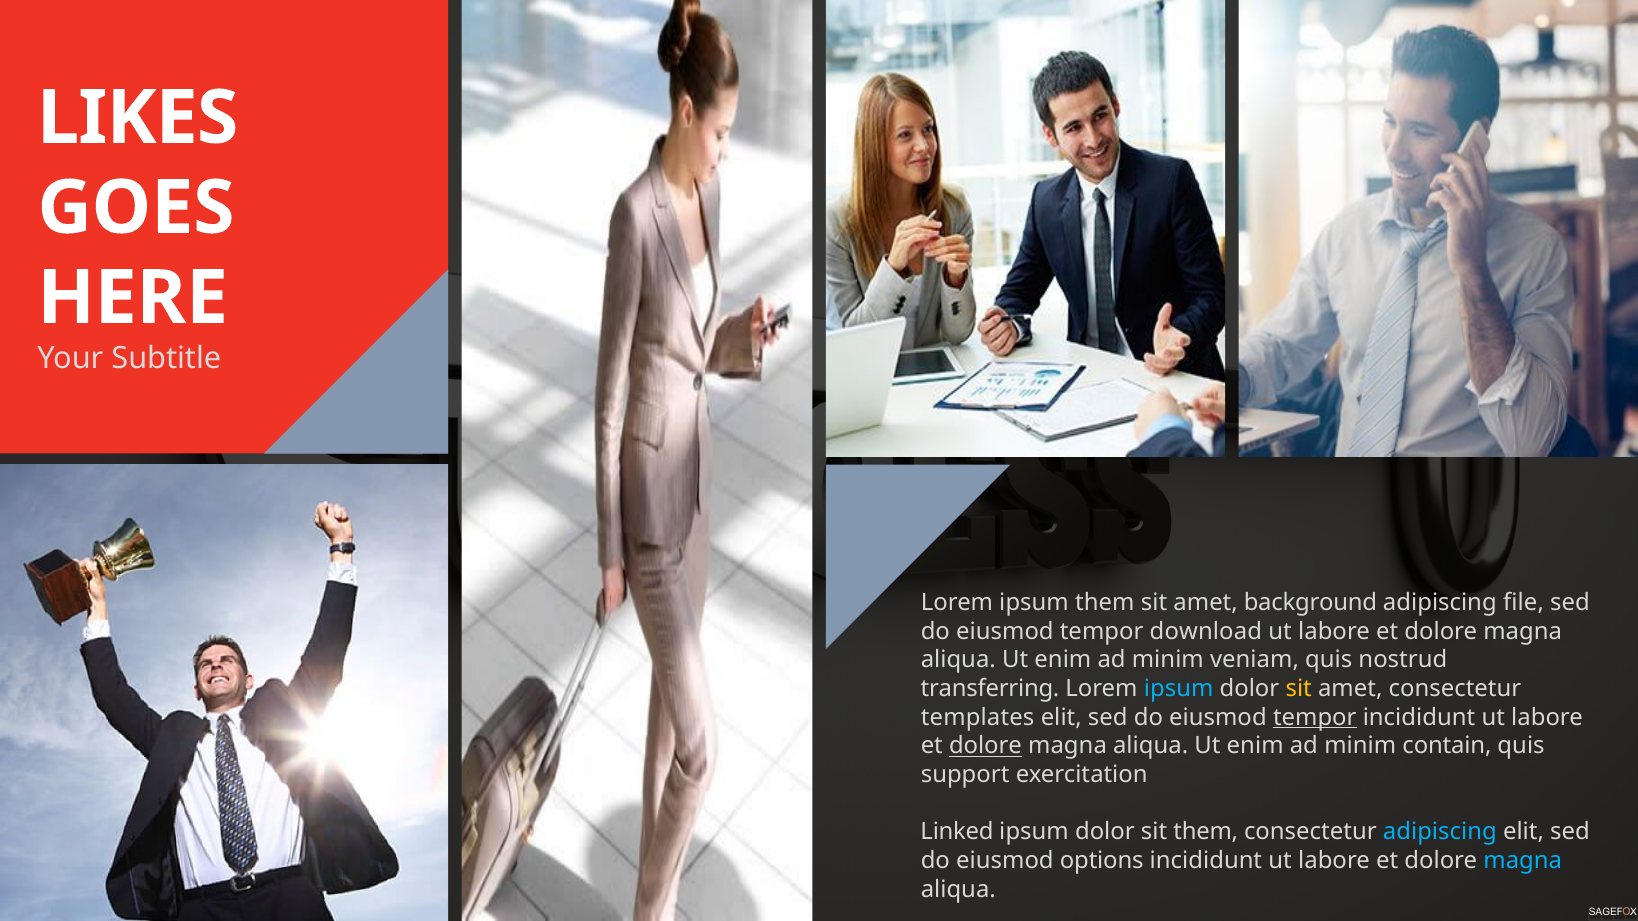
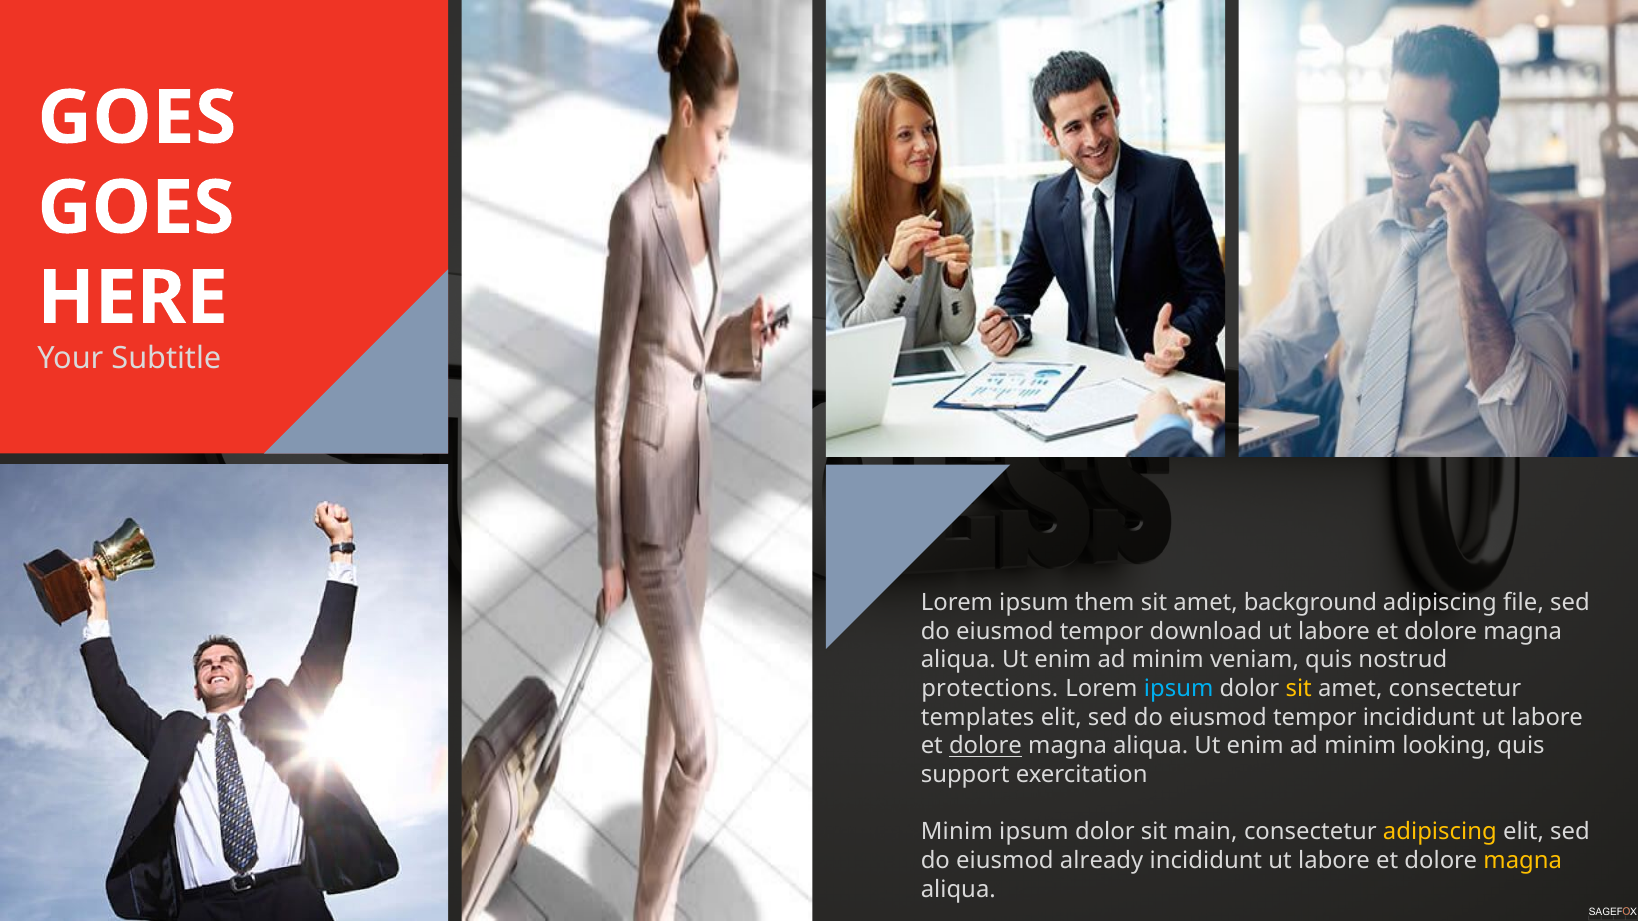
LIKES: LIKES -> GOES (137, 118)
transferring: transferring -> protections (990, 689)
tempor underline: present -> none (1315, 718)
contain: contain -> looking (1447, 746)
Linked: Linked -> Minim (957, 832)
sit them: them -> main (1205, 832)
adipiscing colour: light blue -> yellow (1440, 832)
options: options -> already (1102, 861)
magna colour: light blue -> yellow (1523, 861)
